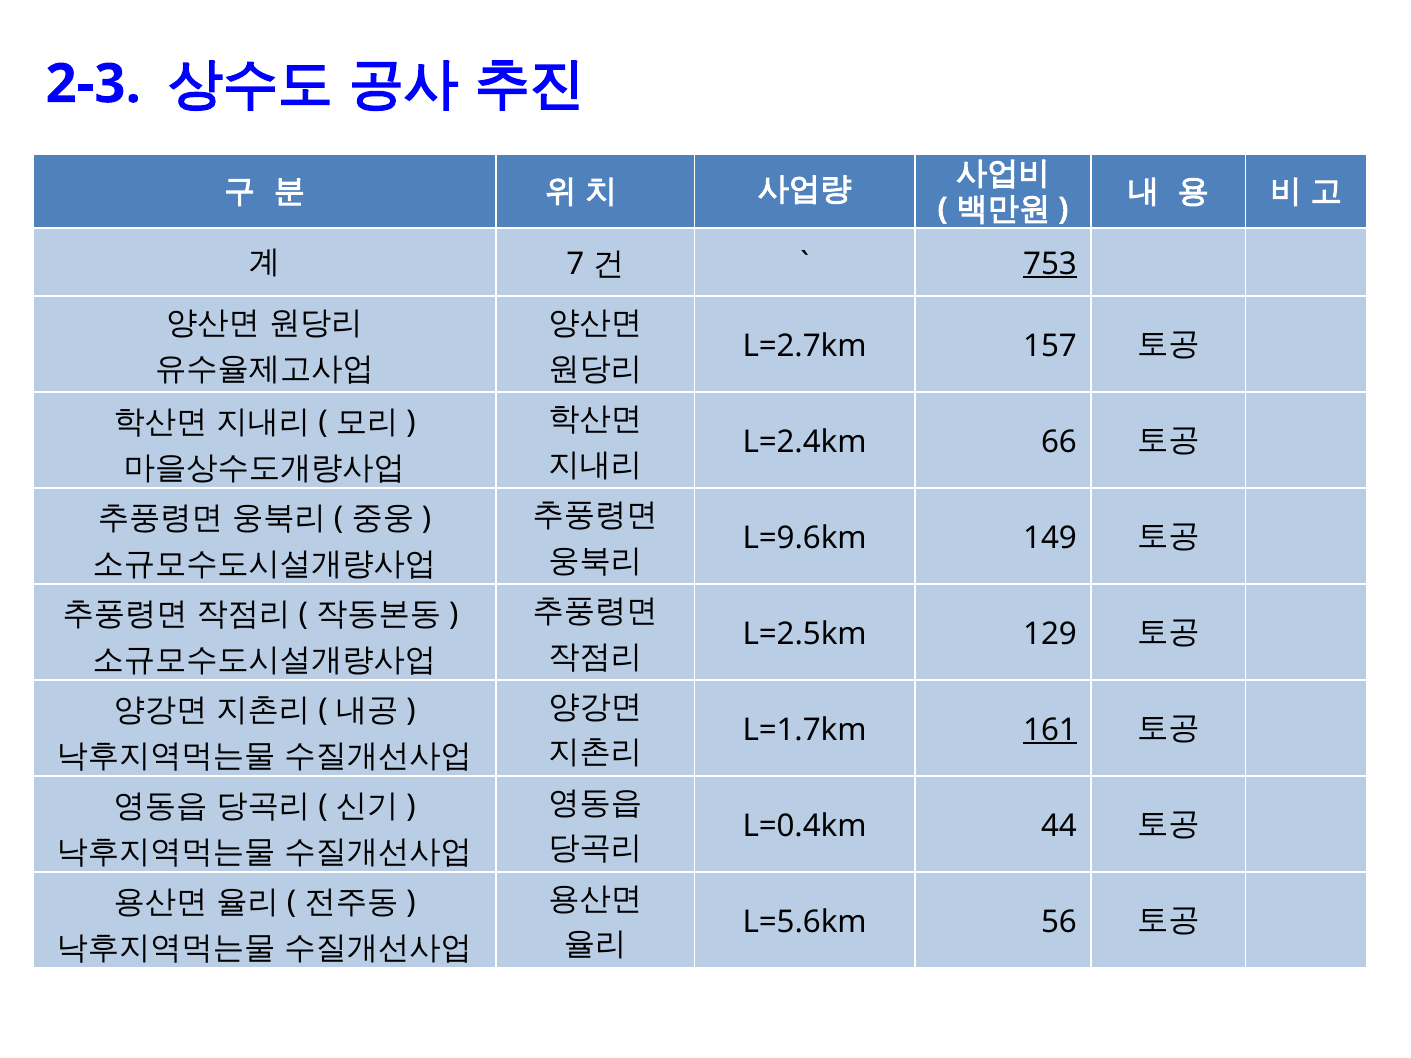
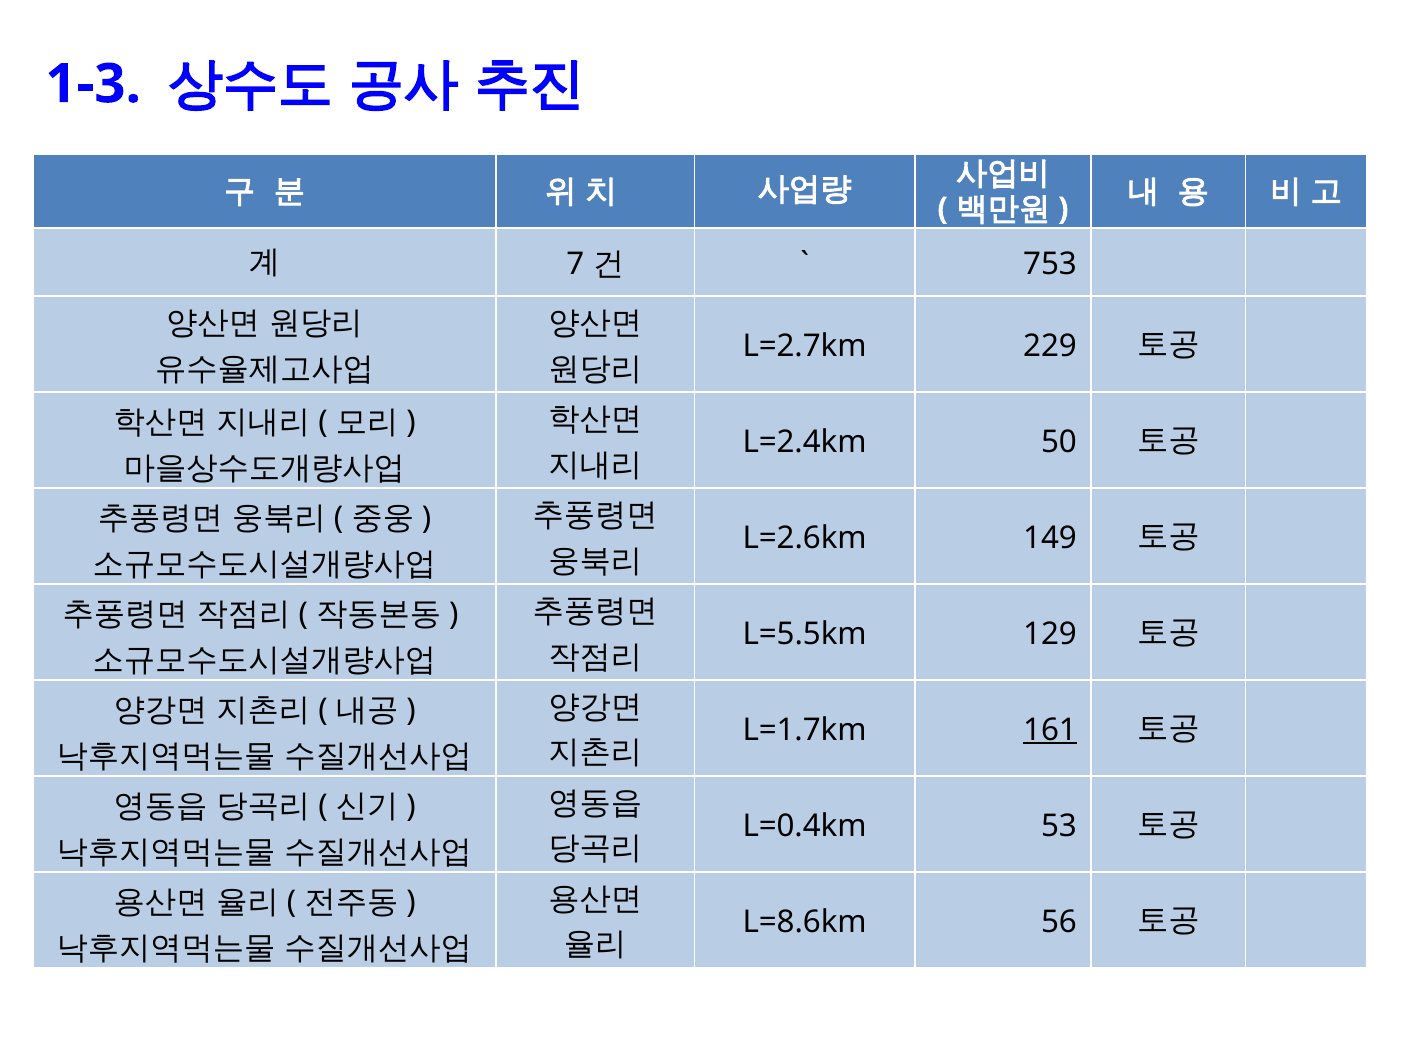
2-3: 2-3 -> 1-3 (93, 84)
753 underline: present -> none (1050, 264)
157: 157 -> 229 (1050, 346)
66: 66 -> 50 (1059, 442)
L=9.6km: L=9.6km -> L=2.6km (805, 538)
L=2.5km: L=2.5km -> L=5.5km (805, 634)
44: 44 -> 53 (1059, 826)
L=5.6km: L=5.6km -> L=8.6km (805, 922)
